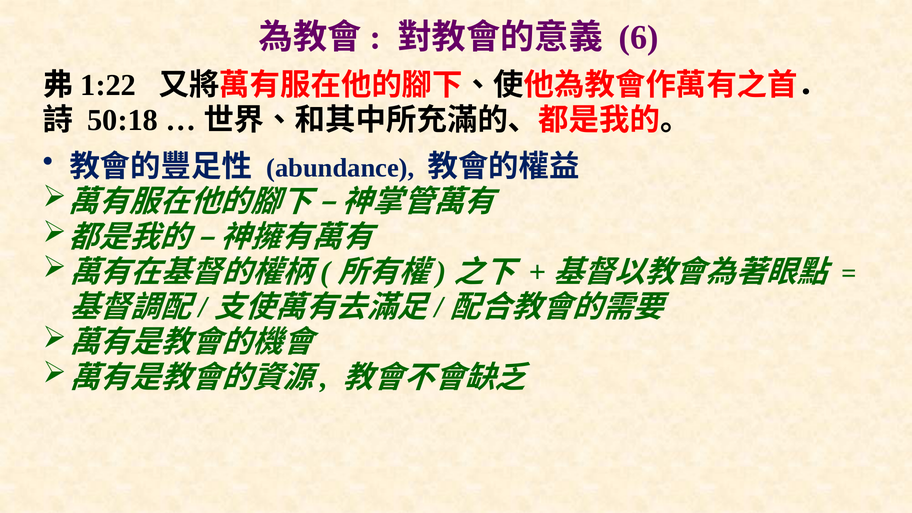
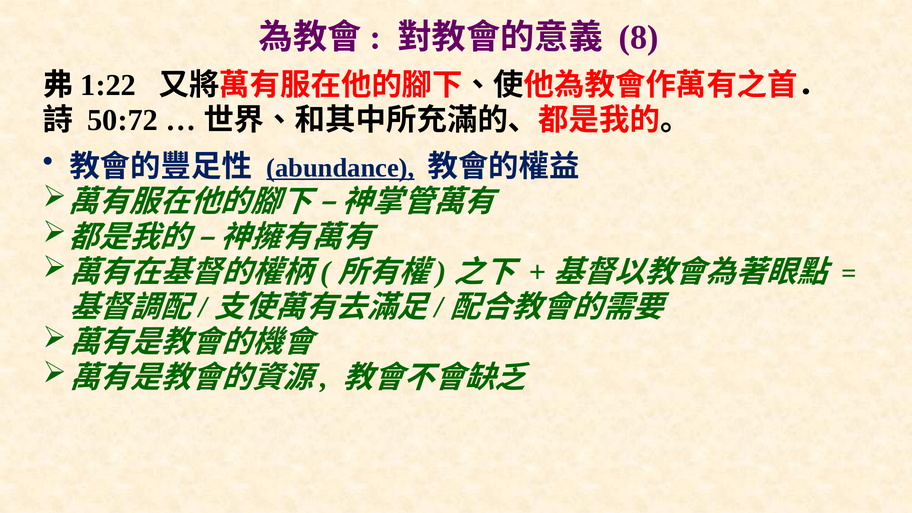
6: 6 -> 8 (639, 38)
50:18: 50:18 -> 50:72 (123, 120)
abundance underline: none -> present (340, 168)
